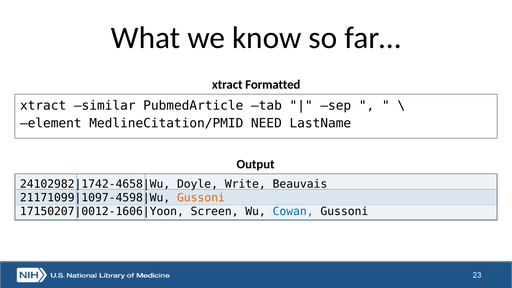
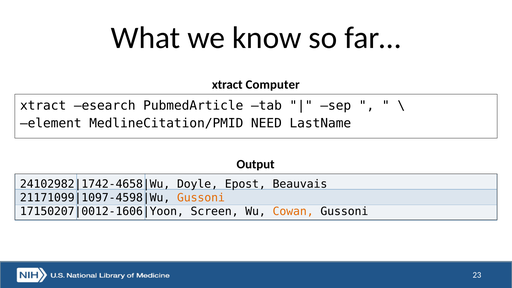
Formatted: Formatted -> Computer (273, 85)
similar: similar -> esearch (105, 105)
Write: Write -> Epost (245, 184)
Cowan colour: blue -> orange (293, 211)
